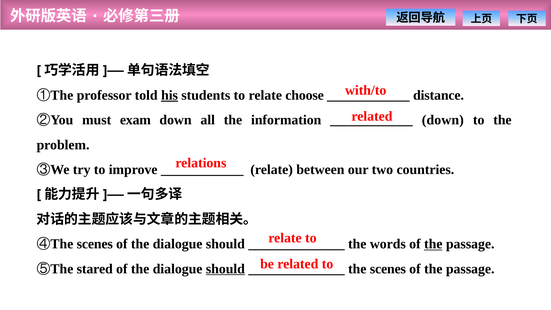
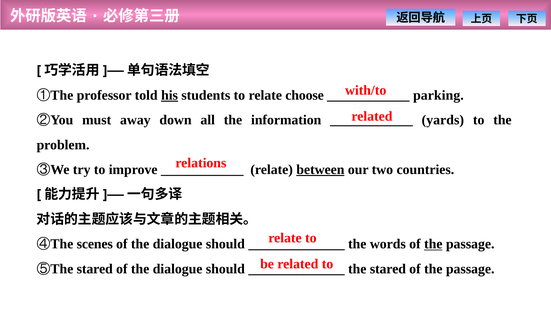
distance: distance -> parking (438, 95)
exam: exam -> away (135, 120)
down: down -> yards (443, 120)
between underline: none -> present (320, 170)
should underline: present -> none (225, 269)
the scenes: scenes -> stared (388, 269)
